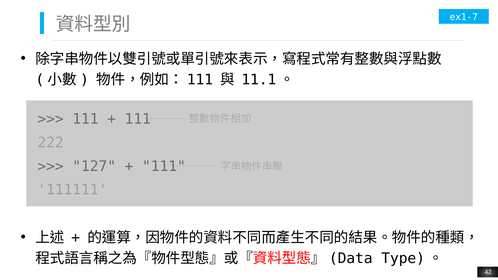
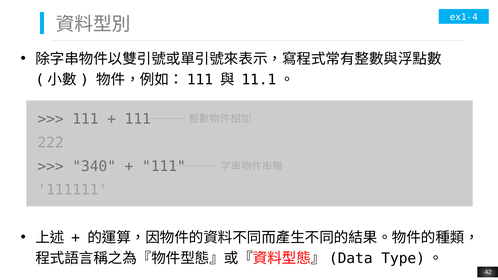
ex1-7: ex1-7 -> ex1-4 (464, 17)
127: 127 -> 340 (94, 166)
